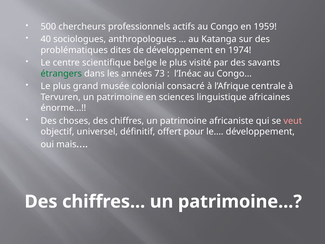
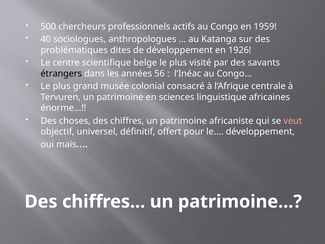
1974: 1974 -> 1926 (240, 50)
étrangers colour: green -> black (61, 73)
73: 73 -> 56 (160, 73)
